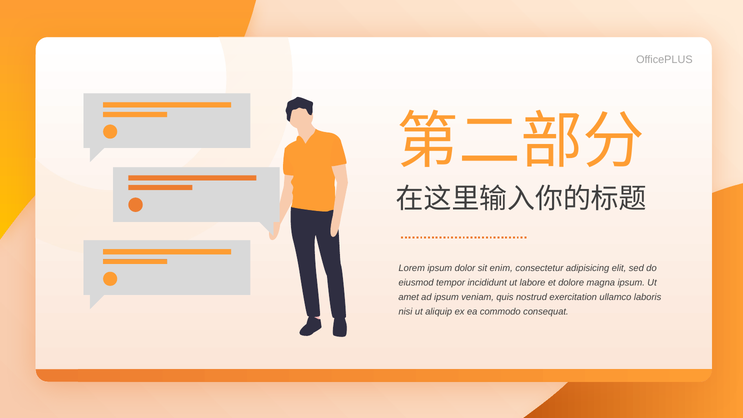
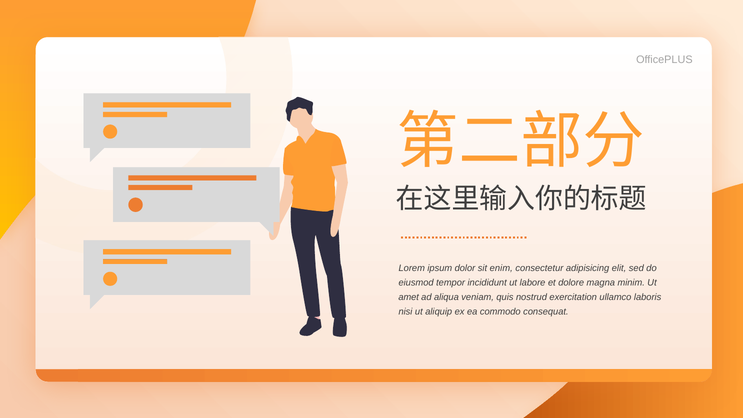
magna ipsum: ipsum -> minim (631, 283)
ad ipsum: ipsum -> aliqua (446, 297)
